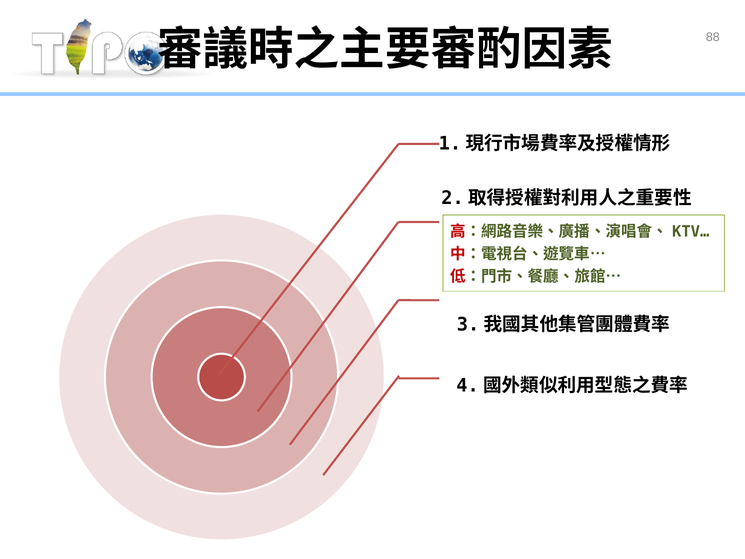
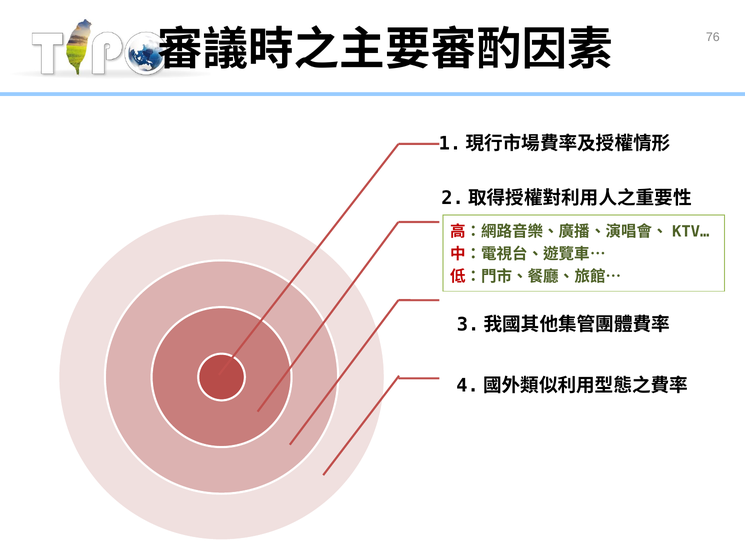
88: 88 -> 76 (713, 37)
